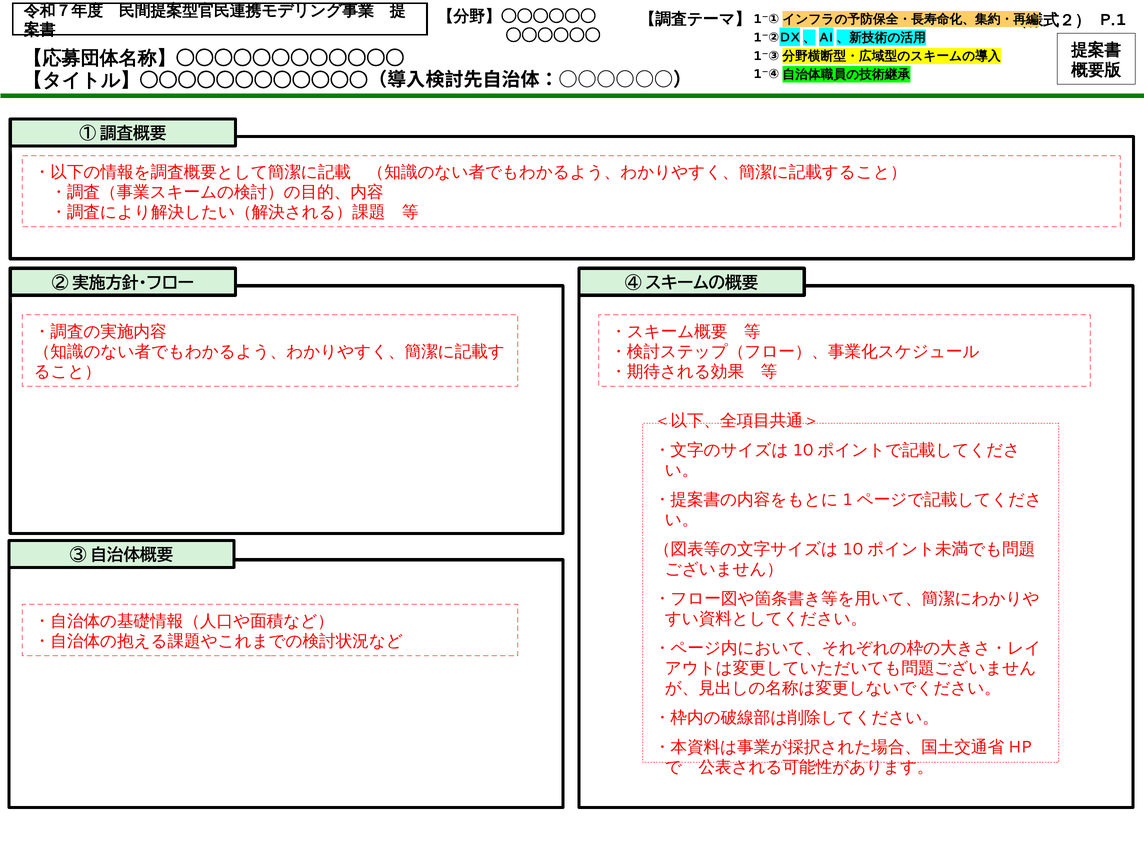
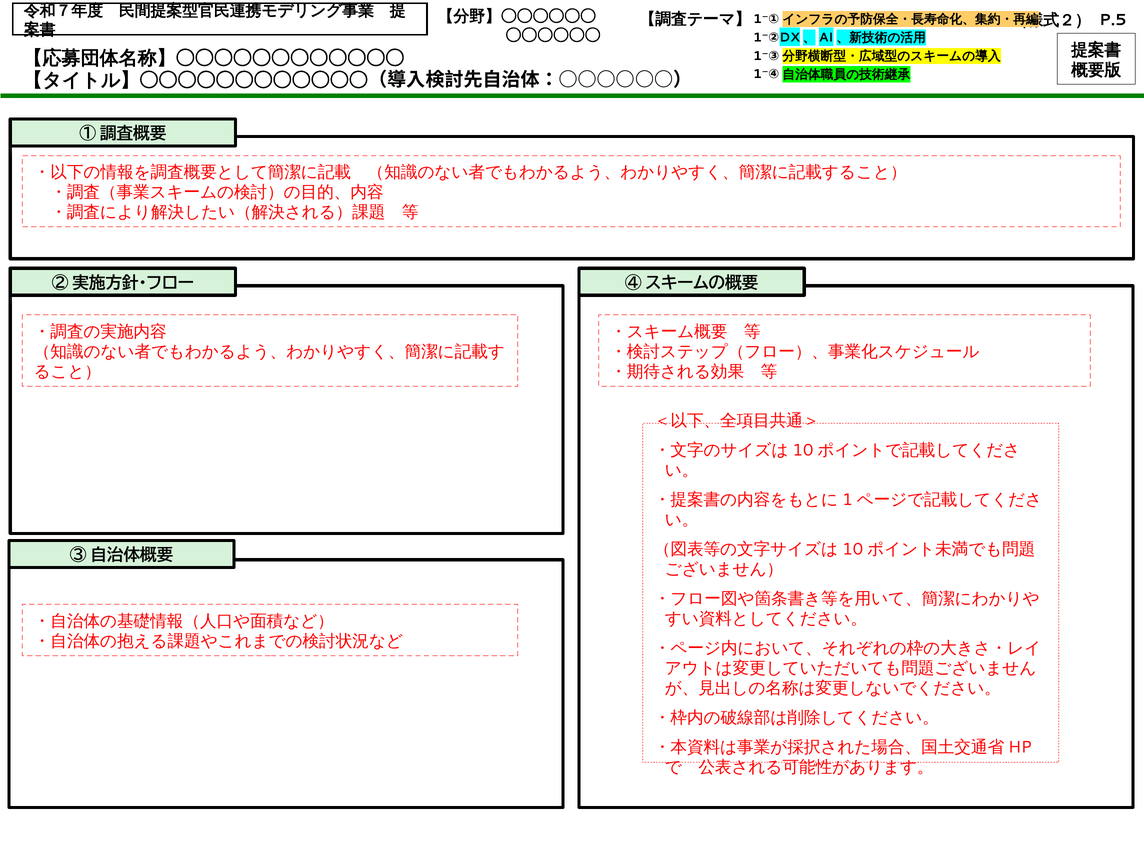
P.1: P.1 -> P.5 (1113, 20)
